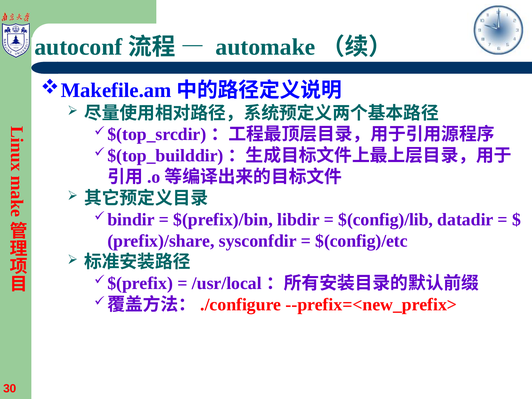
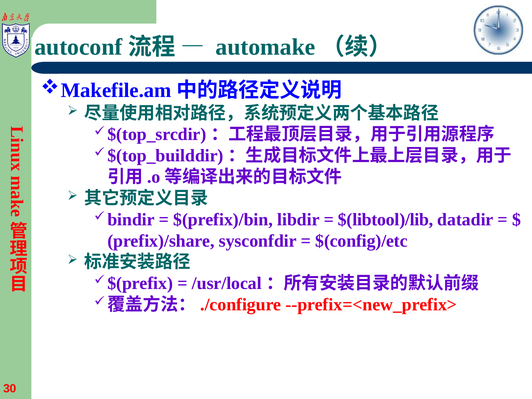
$(config)/lib: $(config)/lib -> $(libtool)/lib (386, 220)
